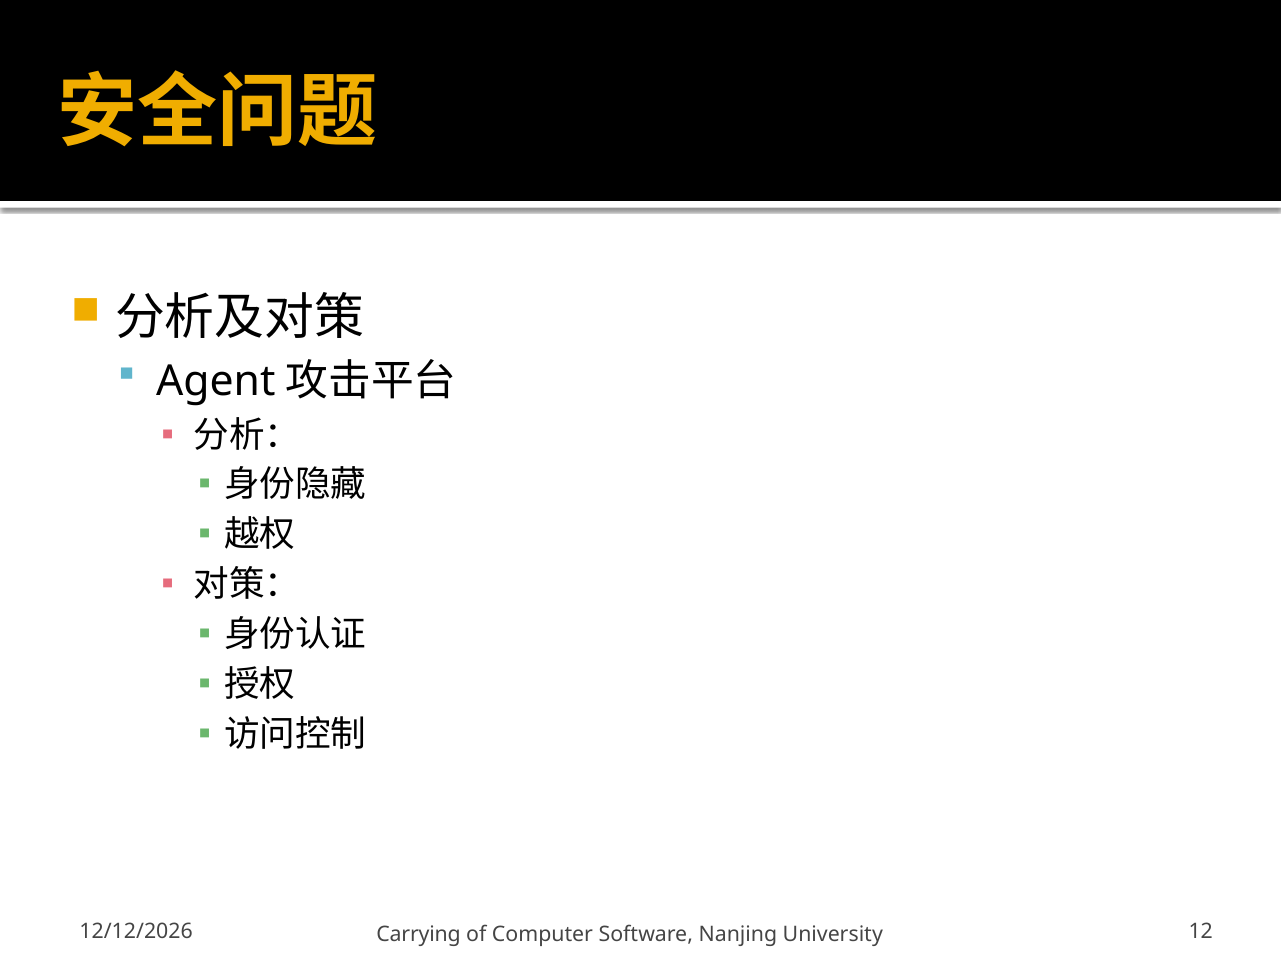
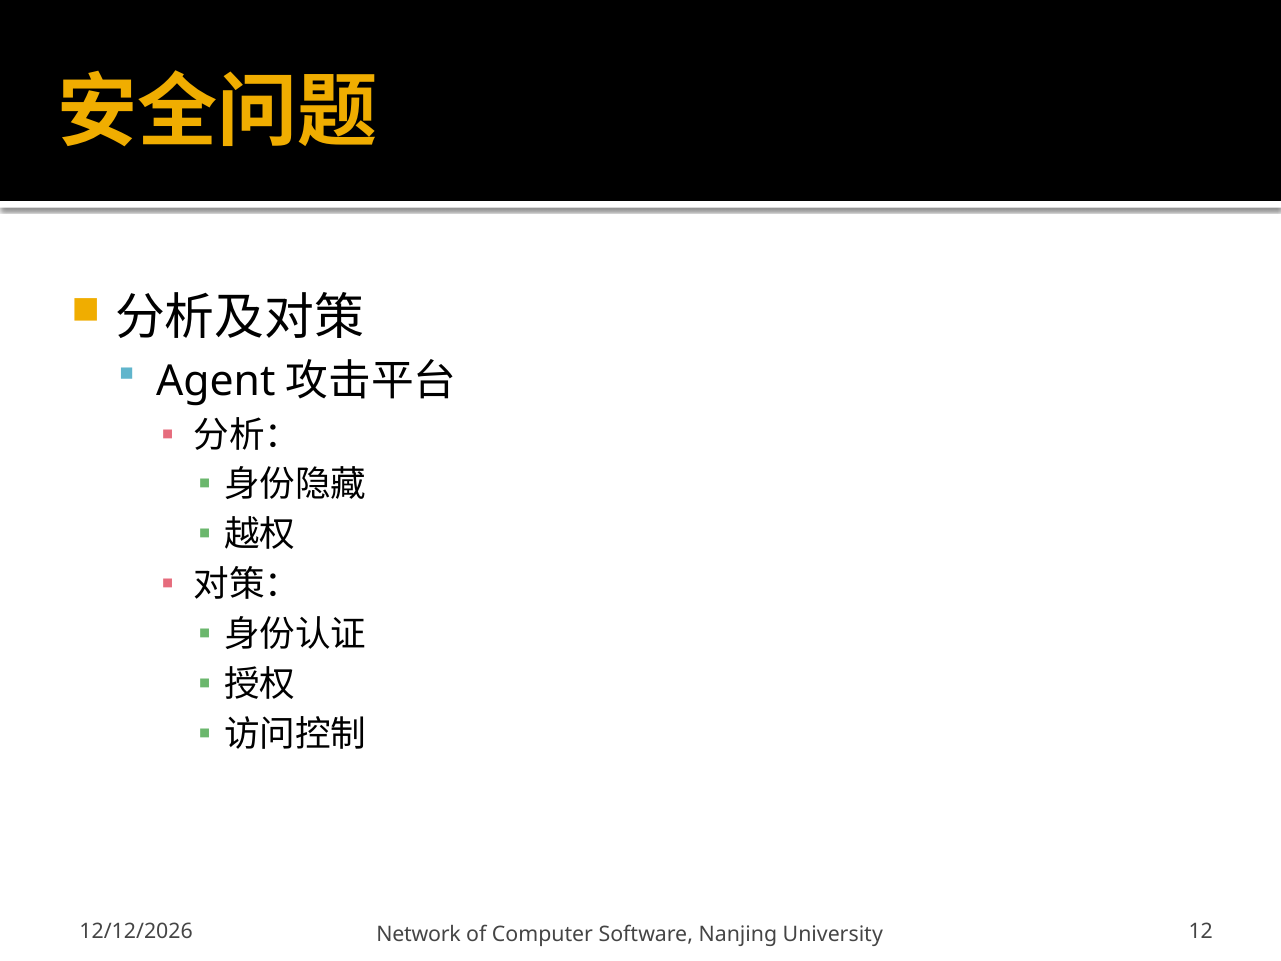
Carrying: Carrying -> Network (419, 934)
